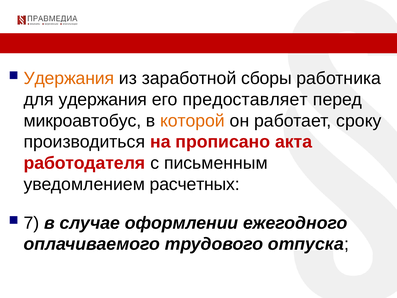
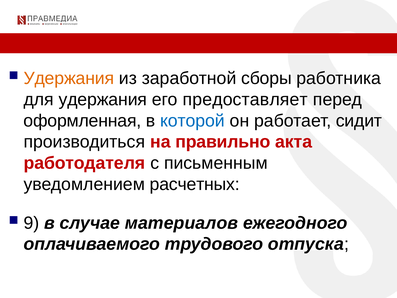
микроавтобус: микроавтобус -> оформленная (82, 121)
которой colour: orange -> blue (193, 121)
сроку: сроку -> сидит (359, 121)
прописано: прописано -> правильно (223, 142)
7: 7 -> 9 (31, 223)
оформлении: оформлении -> материалов (181, 223)
